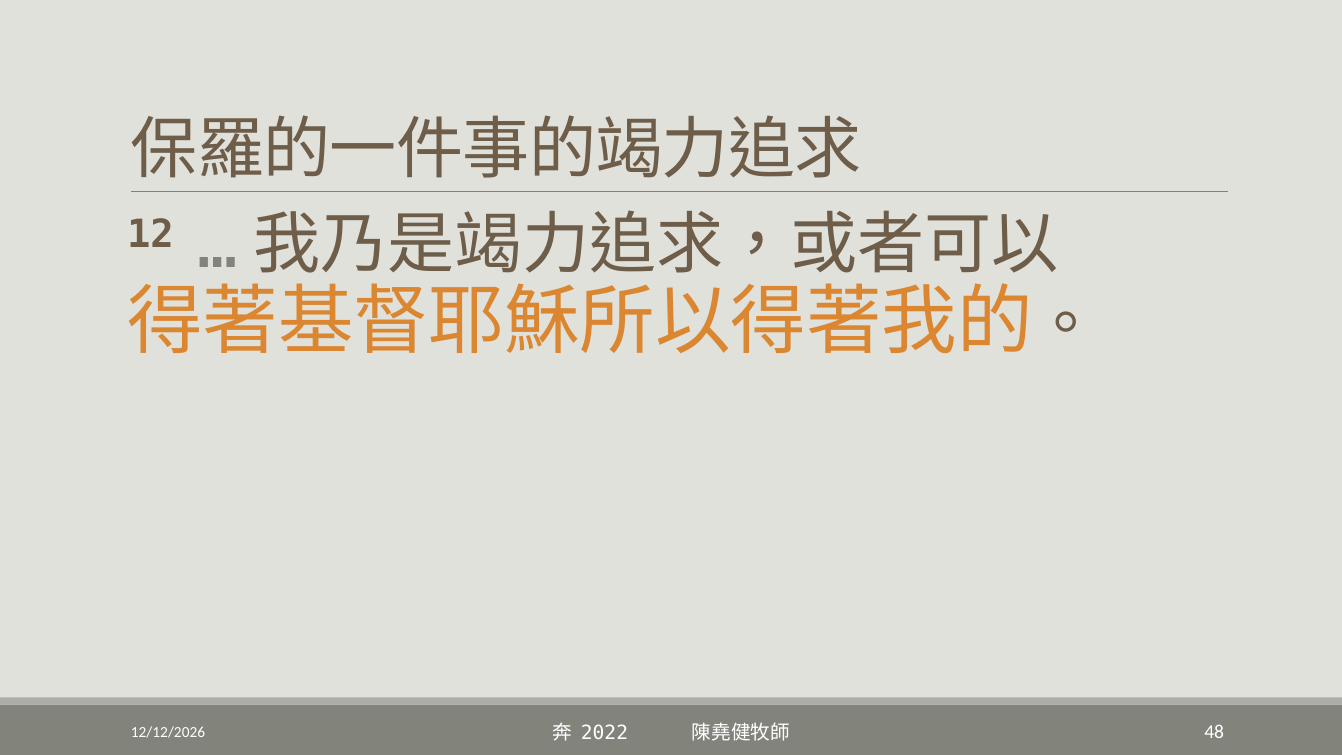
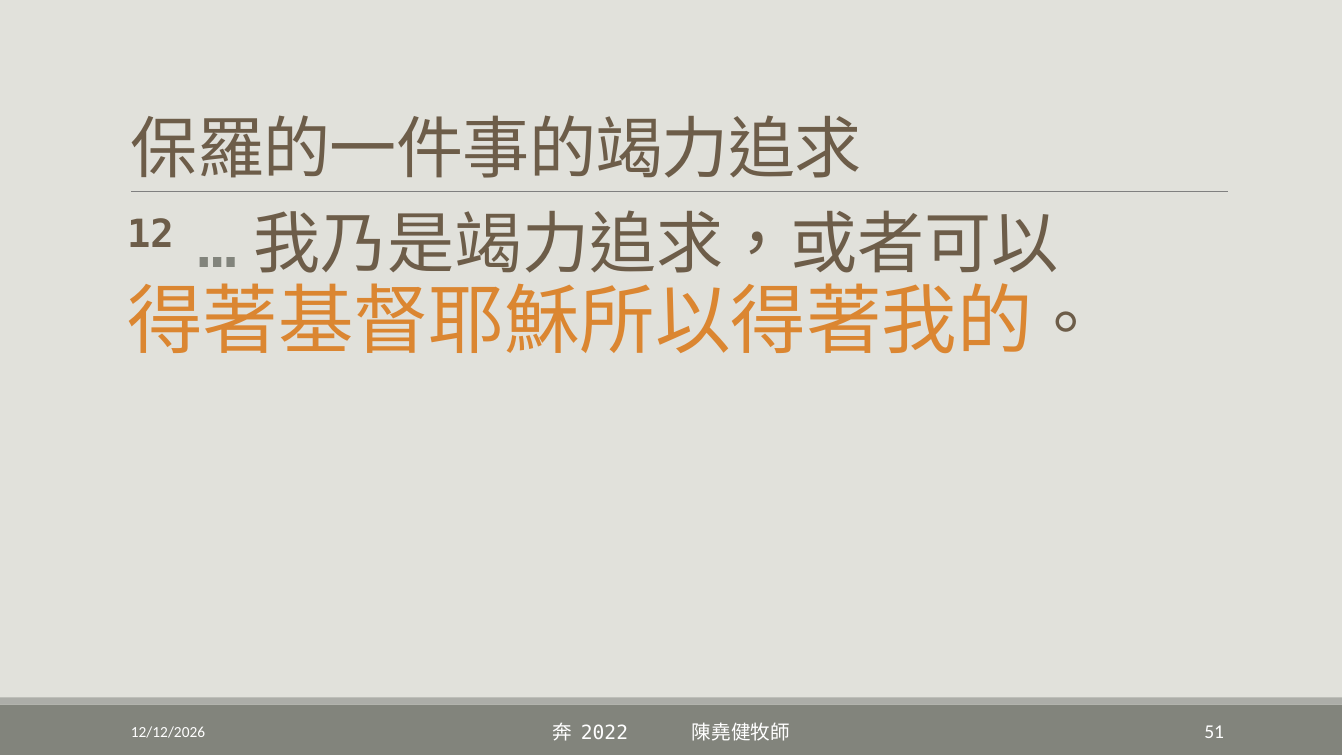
48: 48 -> 51 (1214, 732)
